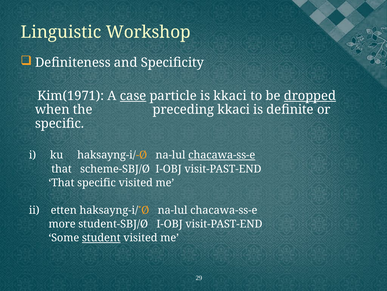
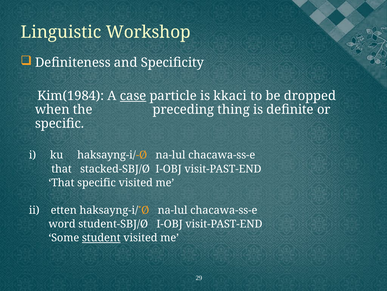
Kim(1971: Kim(1971 -> Kim(1984 (71, 95)
dropped underline: present -> none (310, 95)
preceding kkaci: kkaci -> thing (234, 109)
chacawa-ss-e underline: present -> none (222, 155)
scheme-SBJ/Ø: scheme-SBJ/Ø -> stacked-SBJ/Ø (115, 169)
more: more -> word (62, 224)
